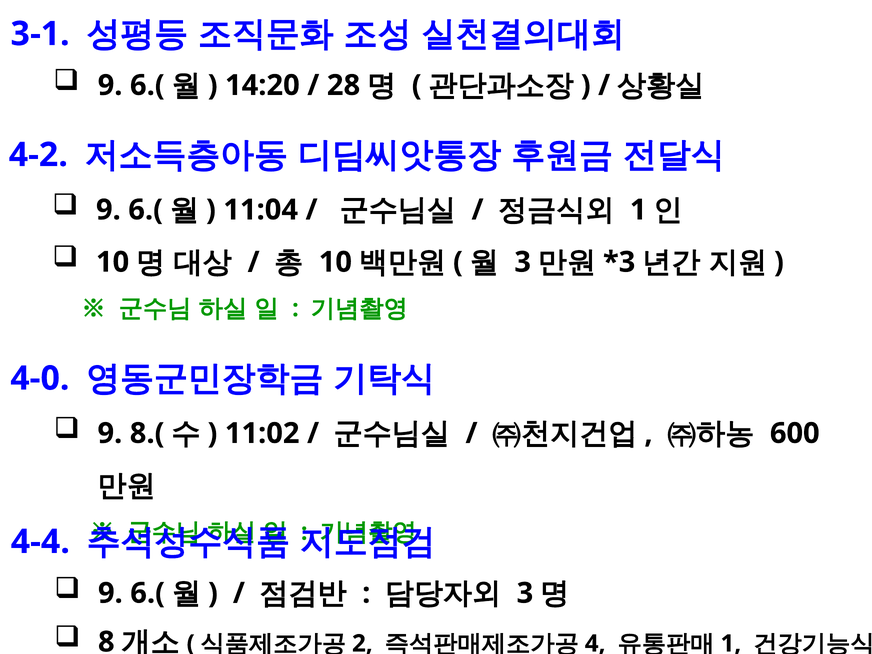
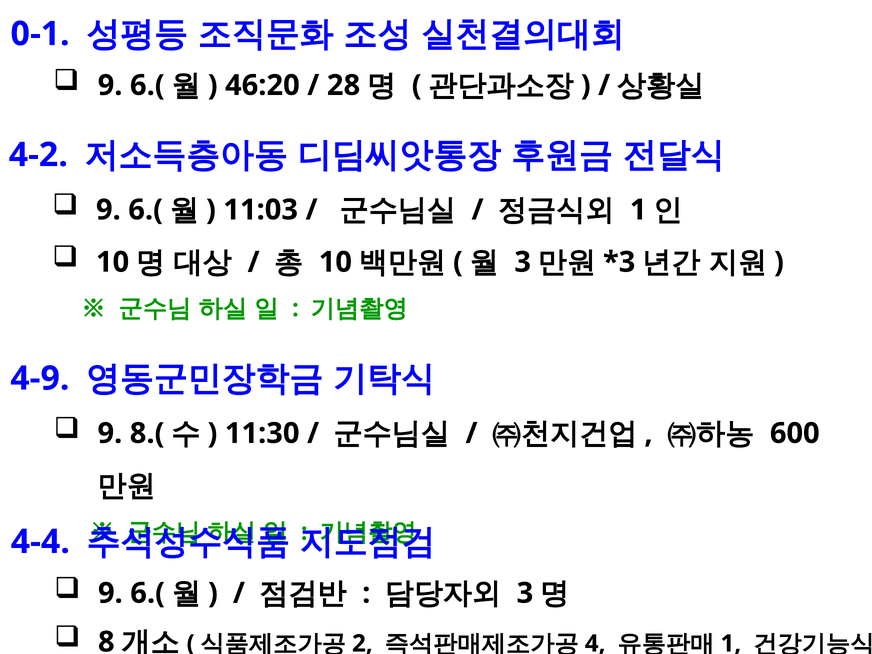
3-1: 3-1 -> 0-1 (40, 34)
14:20: 14:20 -> 46:20 (262, 85)
11:04: 11:04 -> 11:03 (261, 210)
4-0: 4-0 -> 4-9 (40, 378)
11:02: 11:02 -> 11:30 (262, 433)
